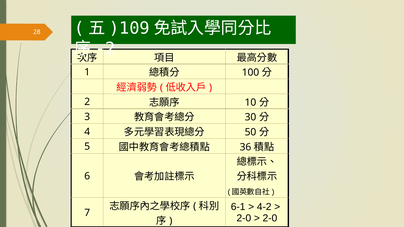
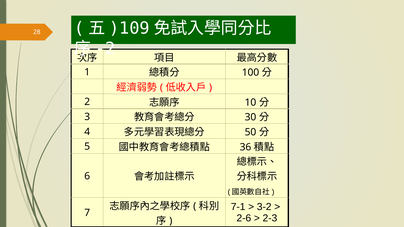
6-1: 6-1 -> 7-1 (238, 207)
4-2: 4-2 -> 3-2 (264, 207)
2-0: 2-0 -> 2-6 (244, 218)
2-0: 2-0 -> 2-3 (270, 218)
